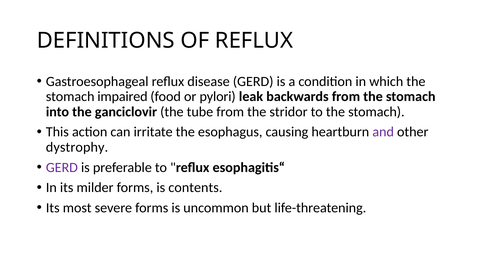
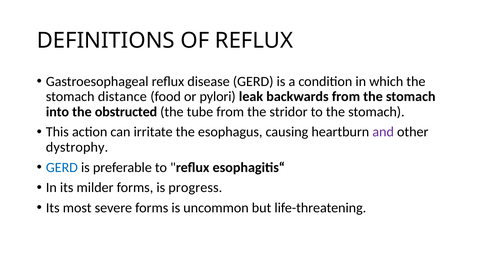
impaired: impaired -> distance (122, 97)
ganciclovir: ganciclovir -> obstructed (126, 112)
GERD colour: purple -> blue (62, 168)
contents: contents -> progress (195, 188)
